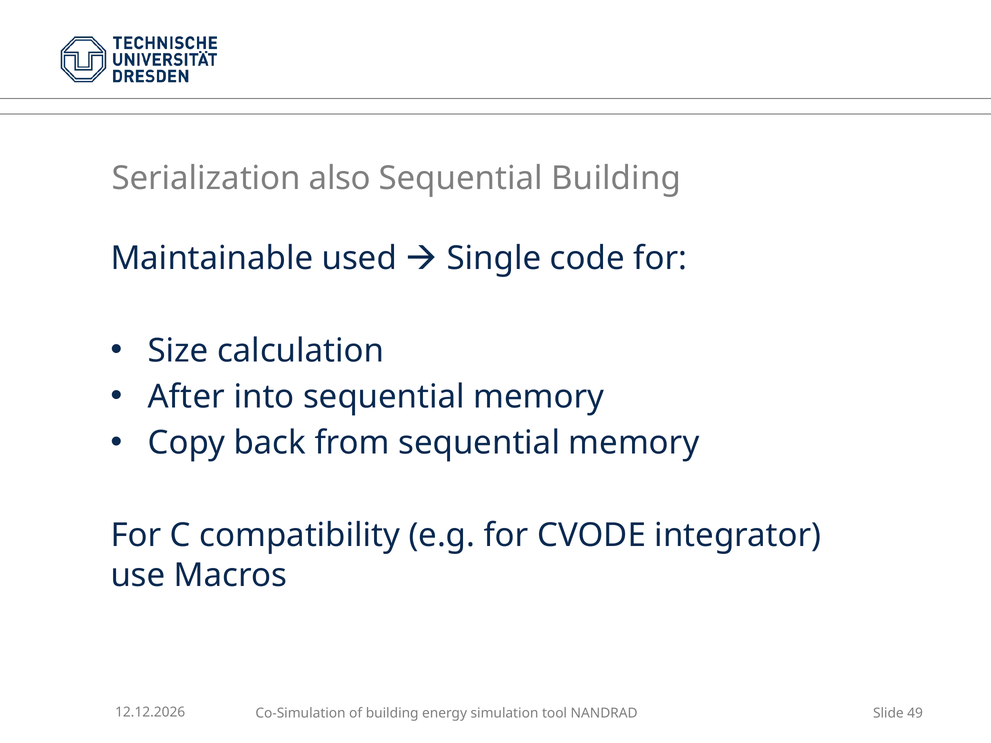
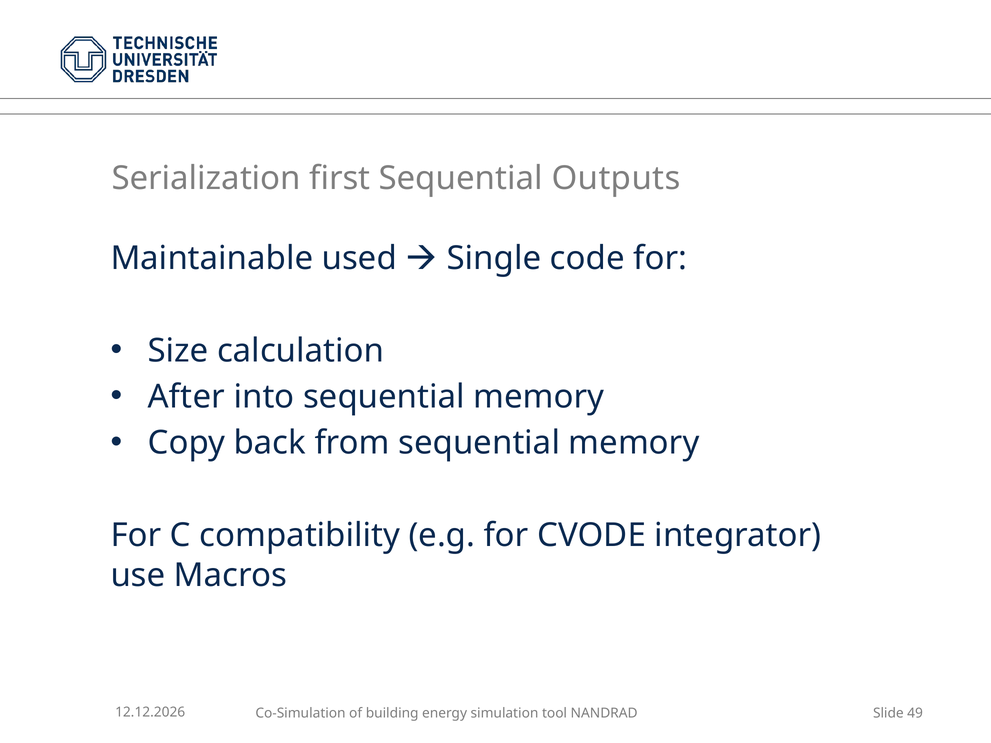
also: also -> first (340, 178)
Sequential Building: Building -> Outputs (616, 178)
